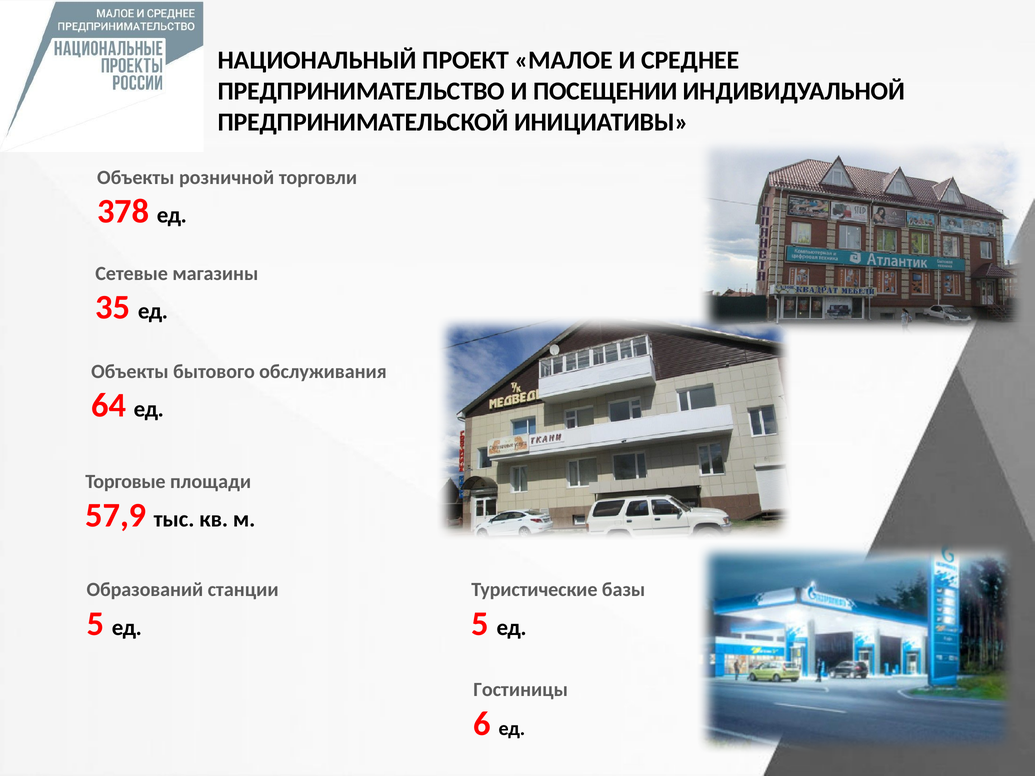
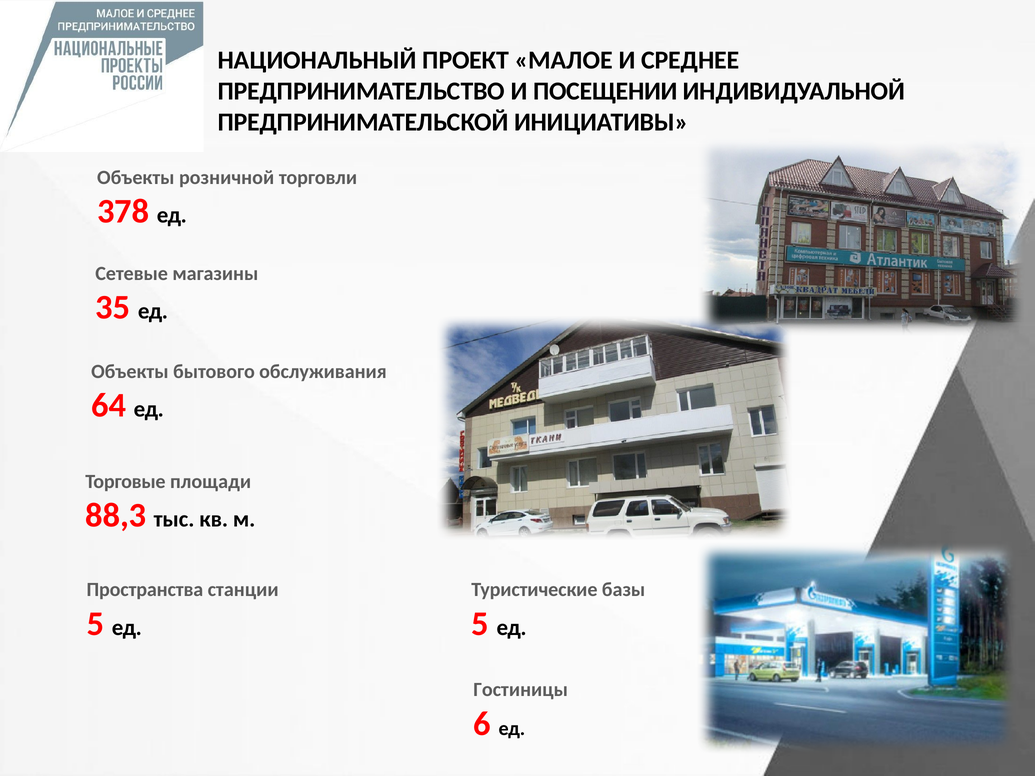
57,9: 57,9 -> 88,3 (116, 516)
Образований: Образований -> Пространства (145, 590)
